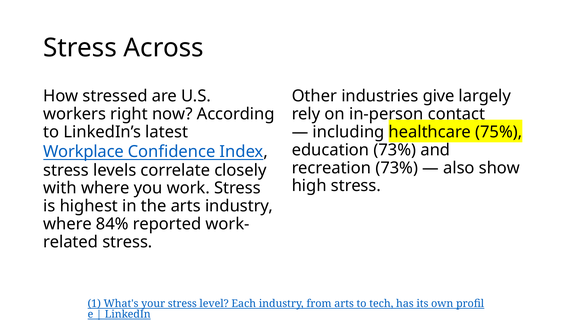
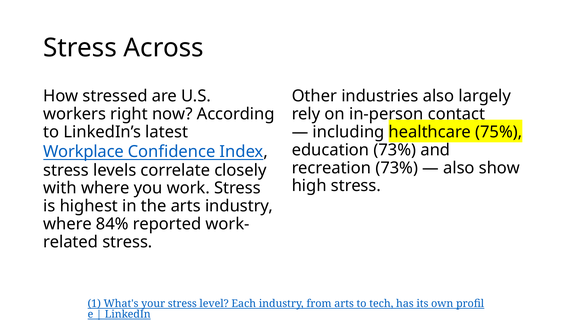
industries give: give -> also (438, 96)
